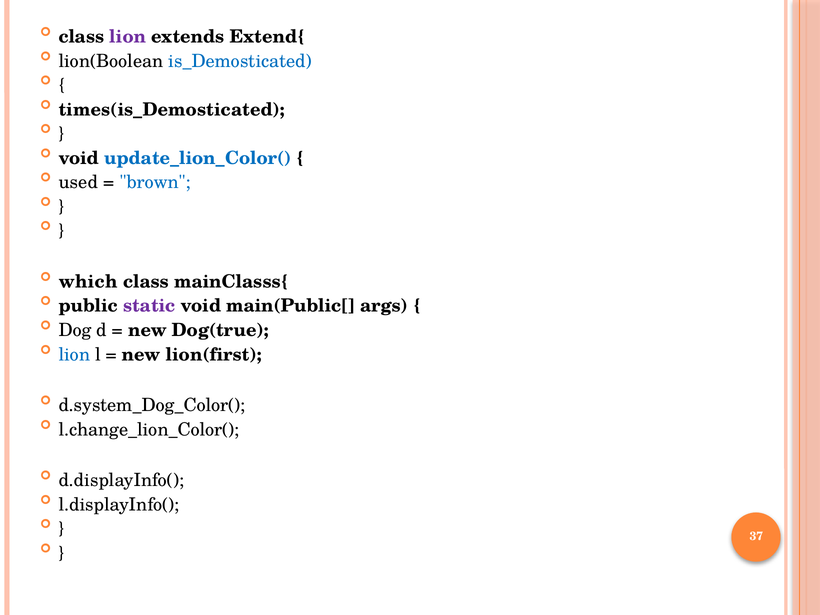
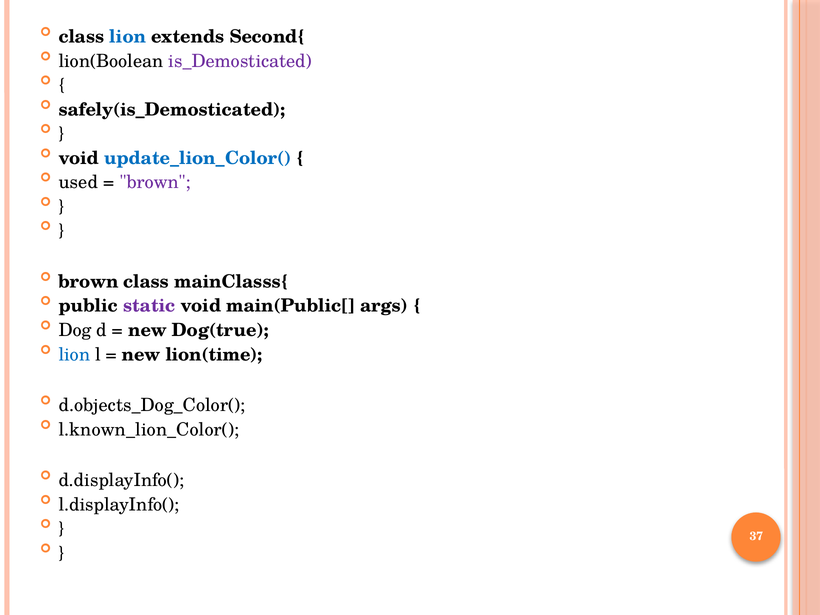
lion colour: purple -> blue (128, 37)
Extend{: Extend{ -> Second{ (267, 37)
is_Demosticated colour: blue -> purple (240, 61)
times(is_Demosticated: times(is_Demosticated -> safely(is_Demosticated (172, 110)
brown colour: blue -> purple (155, 182)
which: which -> brown (88, 282)
lion(first: lion(first -> lion(time (214, 355)
d.system_Dog_Color(: d.system_Dog_Color( -> d.objects_Dog_Color( (152, 405)
l.change_lion_Color(: l.change_lion_Color( -> l.known_lion_Color( (149, 430)
